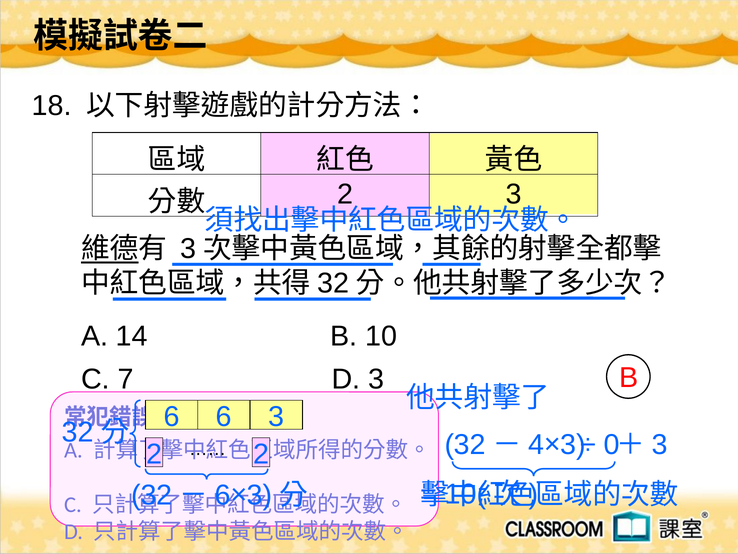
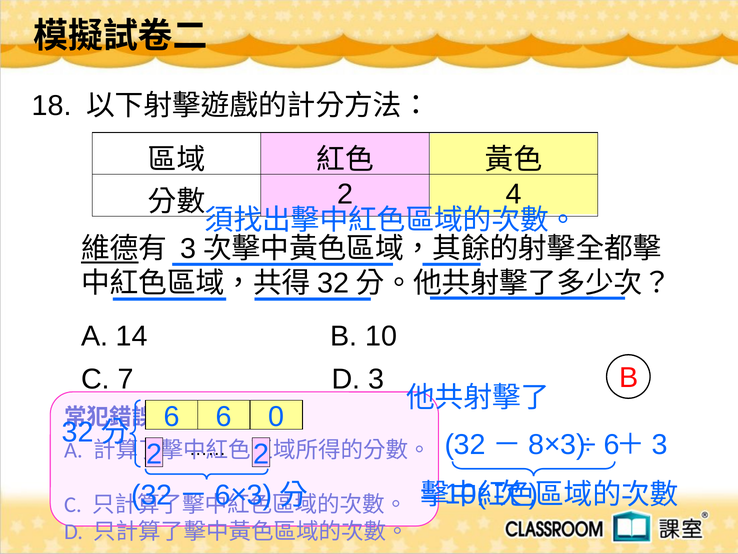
2 3: 3 -> 4 (514, 194)
6 3: 3 -> 0 (276, 416)
4: 4 -> 8 (536, 444)
0: 0 -> 6 (612, 444)
